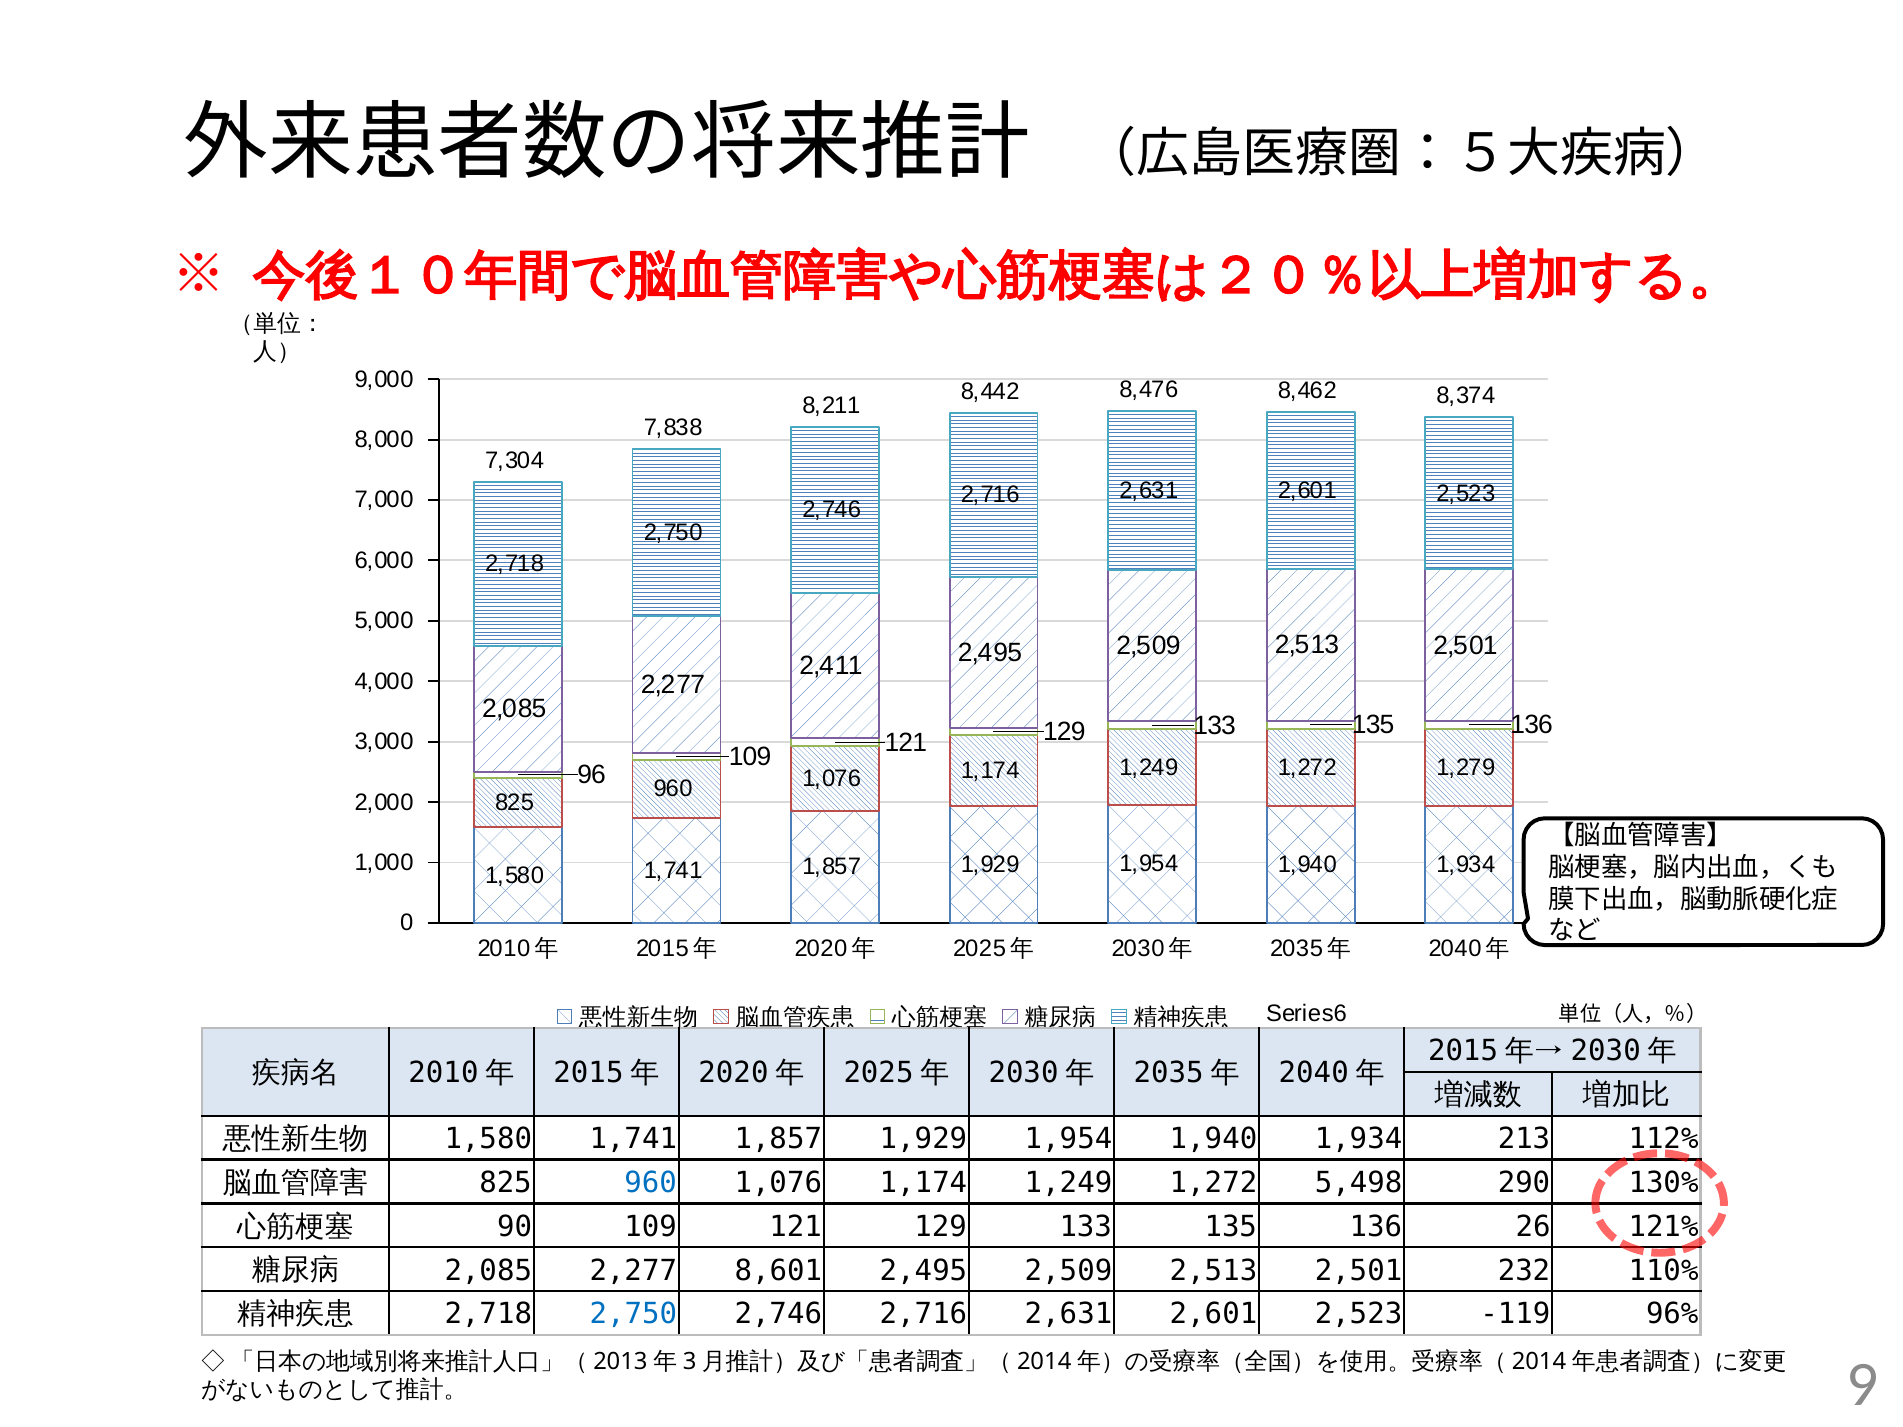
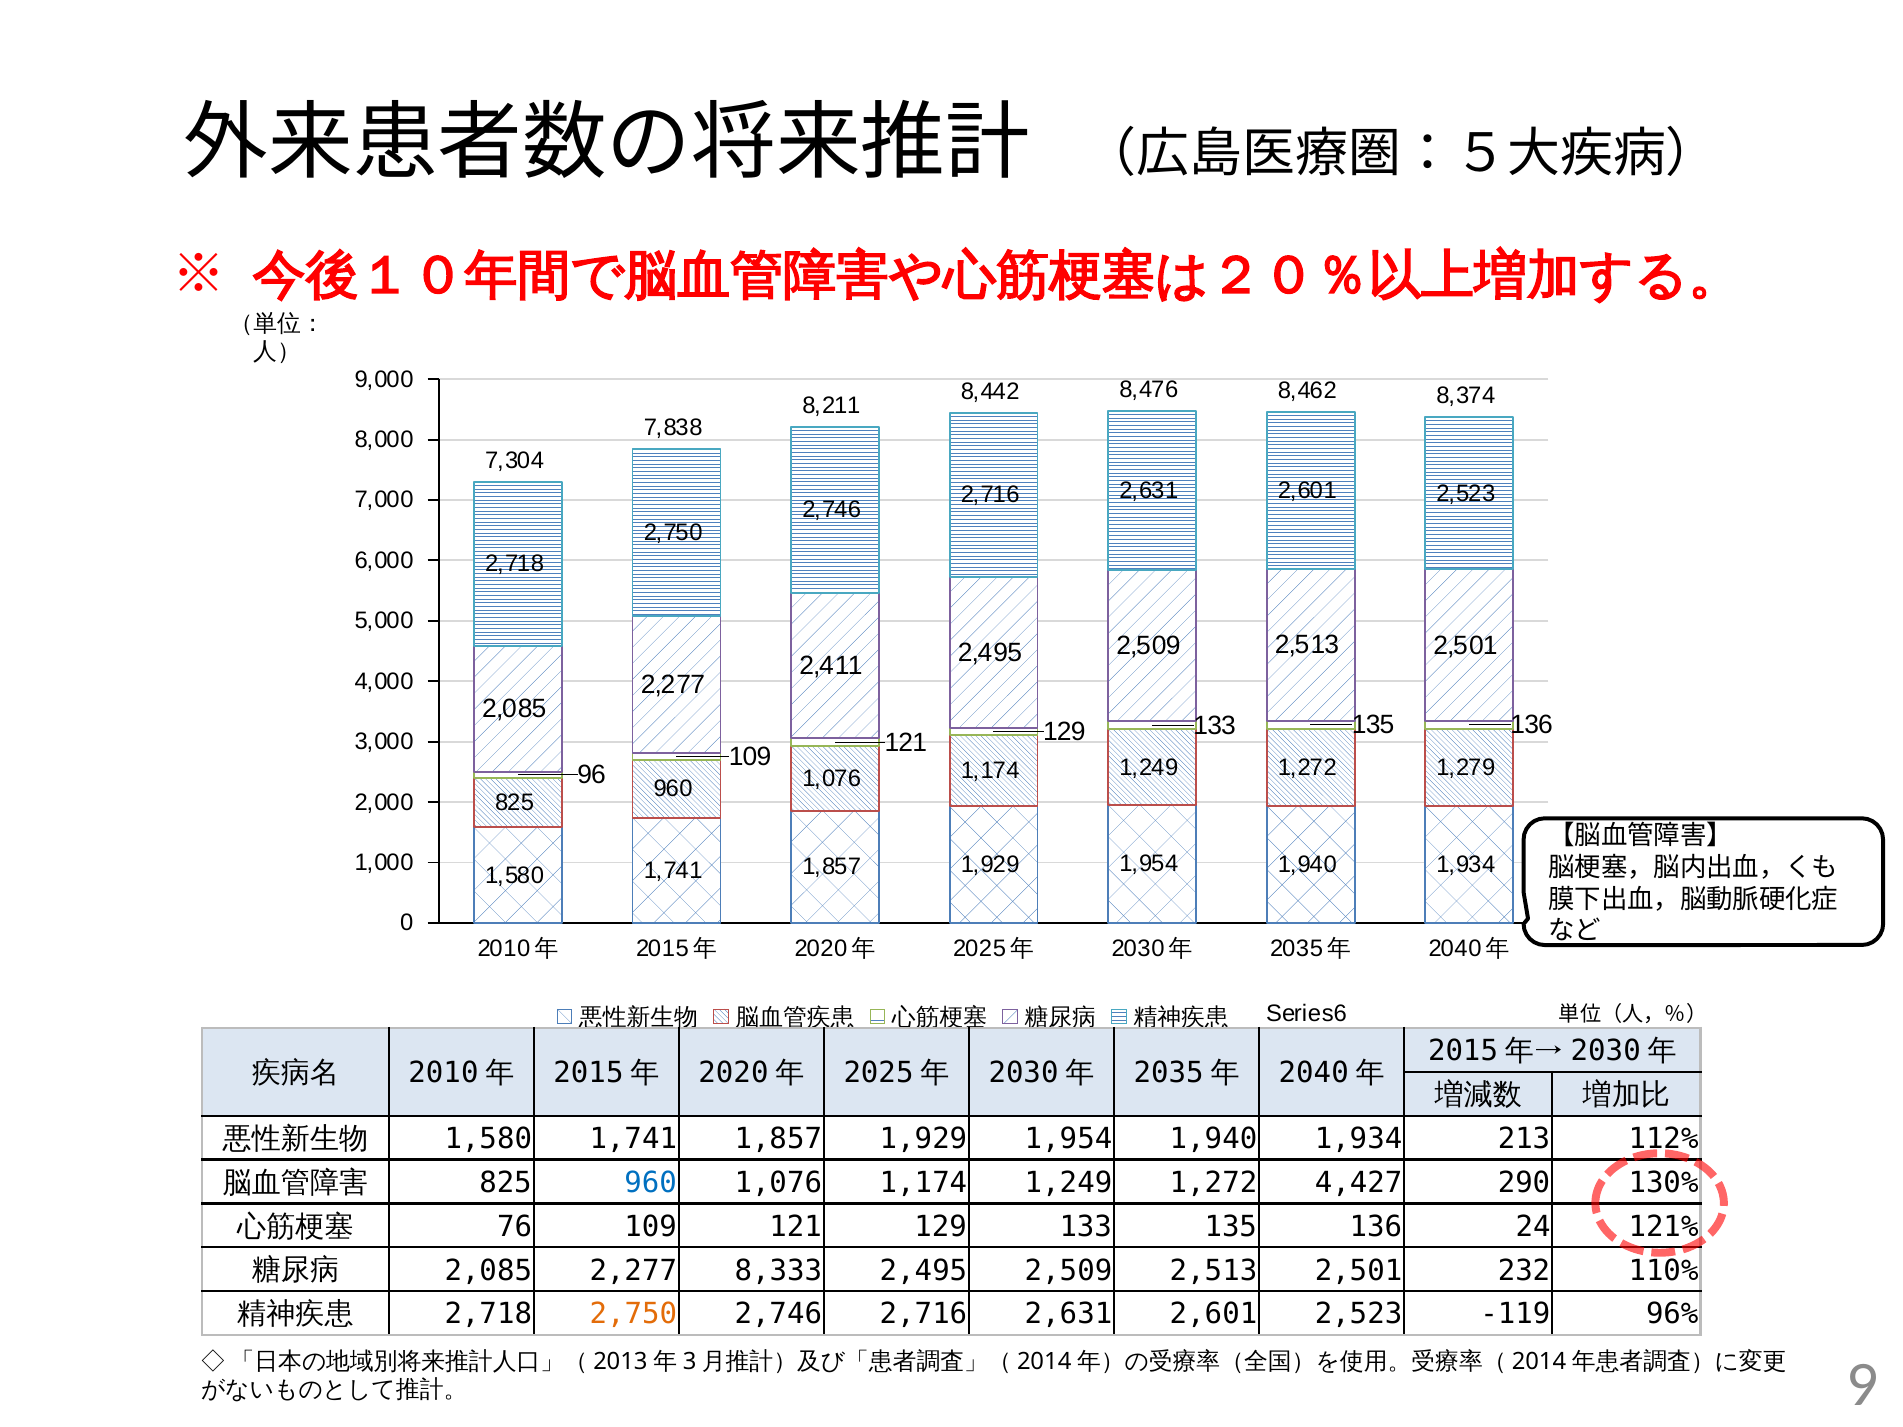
5,498: 5,498 -> 4,427 (1359, 1183)
90: 90 -> 76 (515, 1227)
26: 26 -> 24 (1533, 1227)
8,601: 8,601 -> 8,333 (778, 1271)
2,750 colour: blue -> orange (633, 1315)
